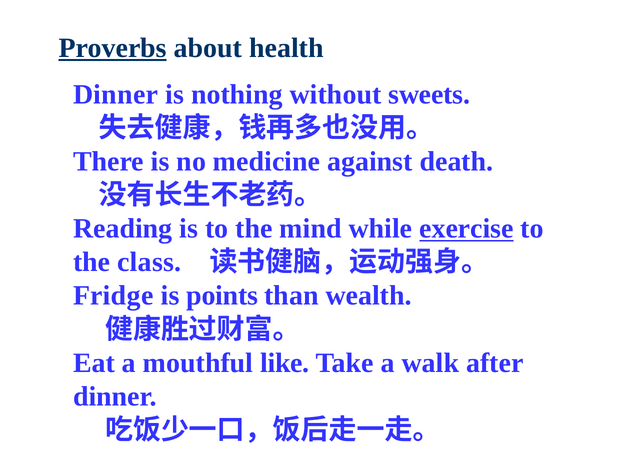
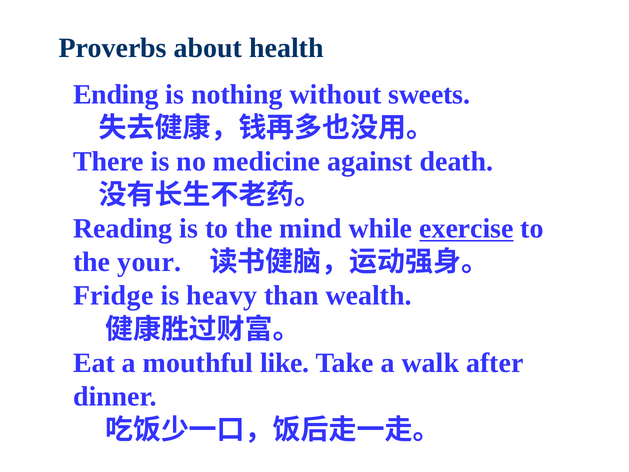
Proverbs underline: present -> none (113, 48)
Dinner: Dinner -> Ending (116, 94)
class: class -> your (149, 262)
points: points -> heavy (222, 296)
